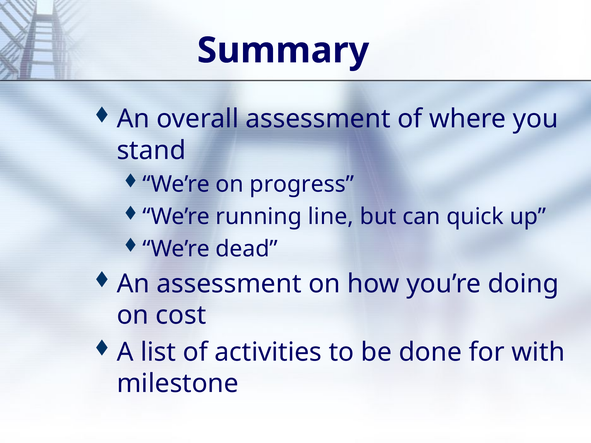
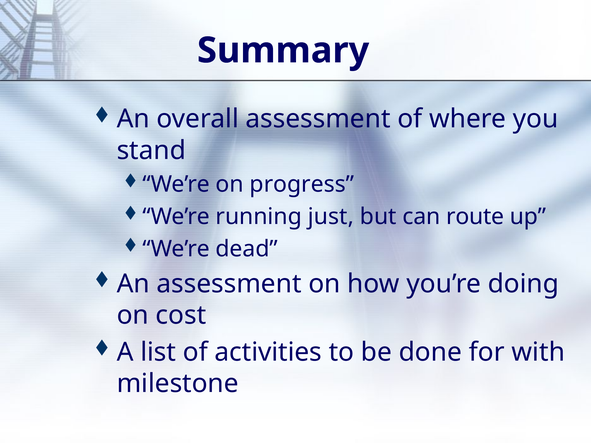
line: line -> just (331, 217)
quick: quick -> route (475, 217)
